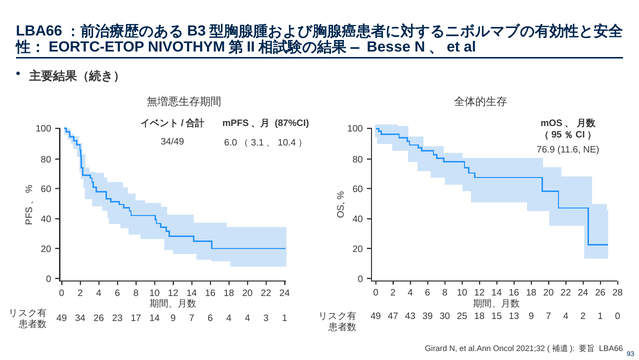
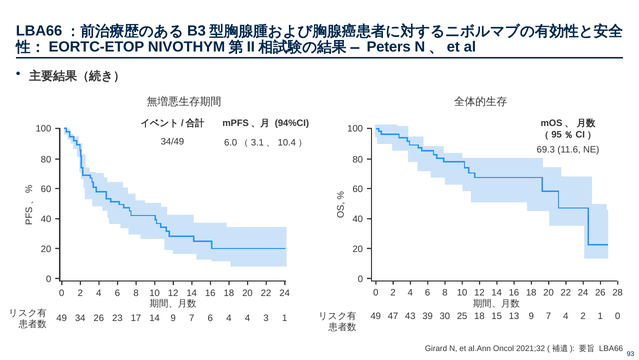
Besse: Besse -> Peters (389, 47)
87%CI: 87%CI -> 94%CI (292, 123)
76.9: 76.9 -> 69.3 (546, 149)
